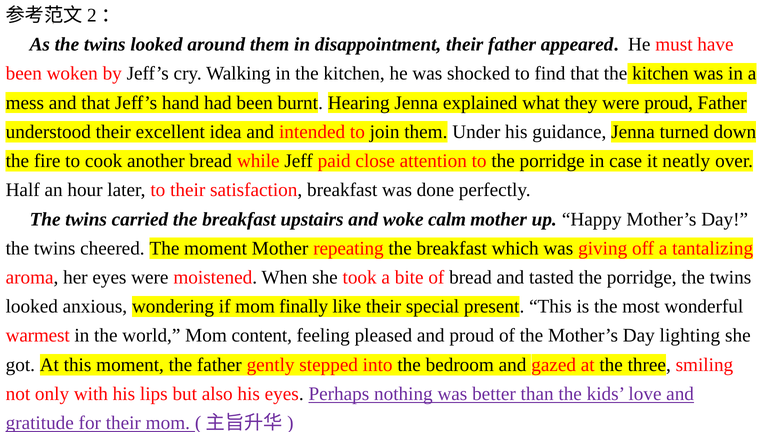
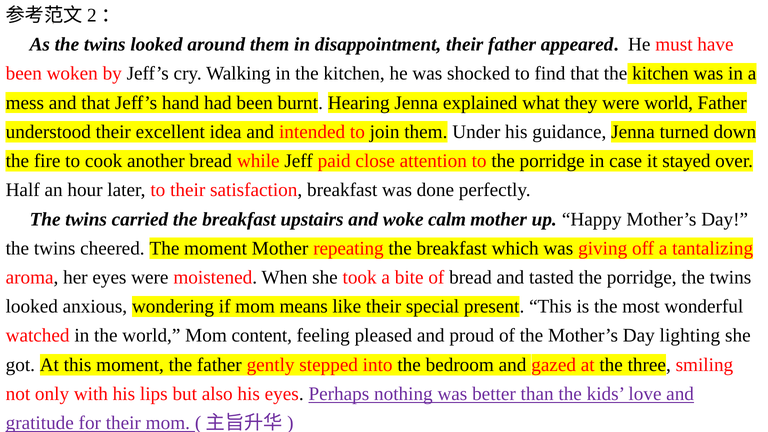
were proud: proud -> world (669, 103)
neatly: neatly -> stayed (686, 161)
finally: finally -> means (304, 307)
warmest: warmest -> watched (38, 336)
